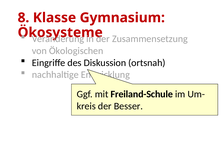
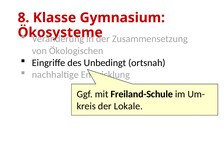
Diskussion: Diskussion -> Unbedingt (105, 63)
Besser: Besser -> Lokale (128, 106)
